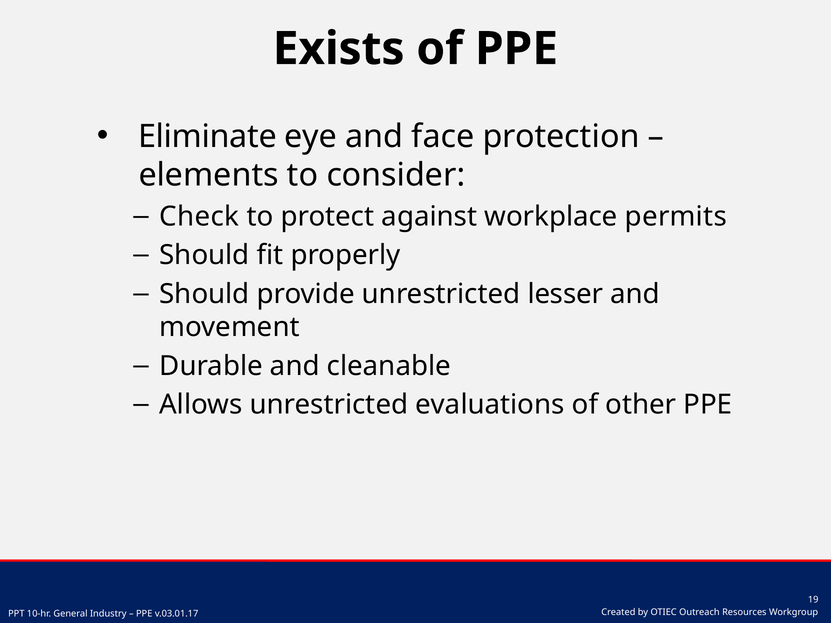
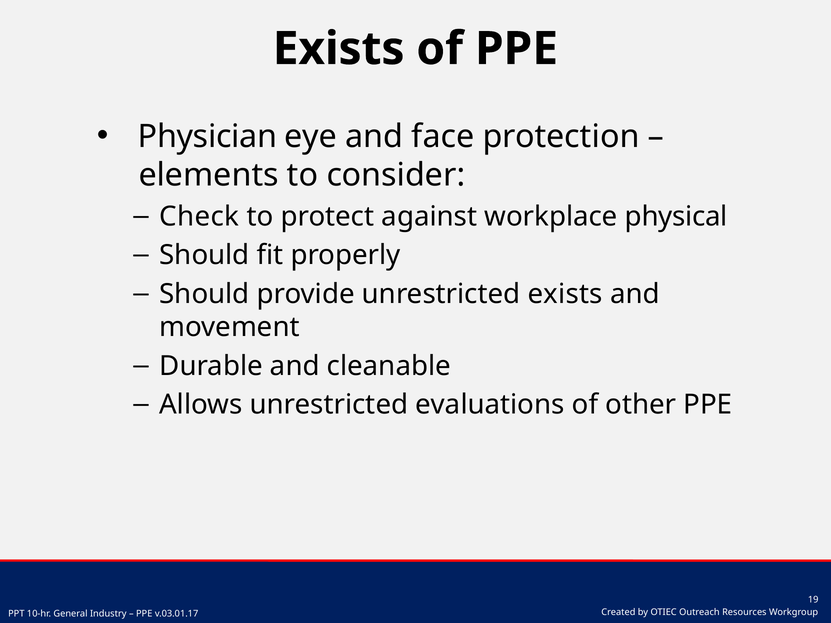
Eliminate: Eliminate -> Physician (207, 137)
permits: permits -> physical (676, 217)
unrestricted lesser: lesser -> exists (565, 294)
